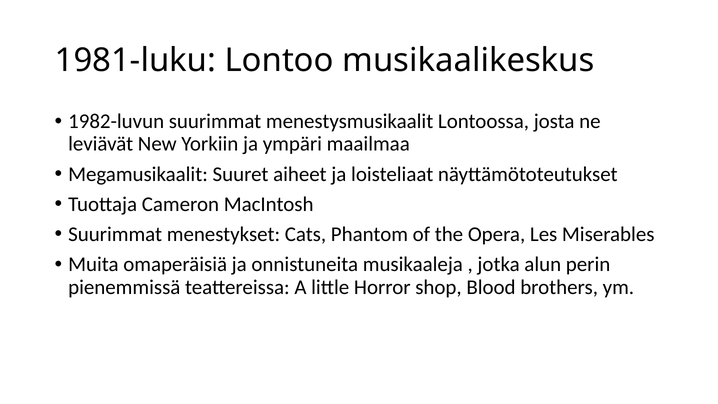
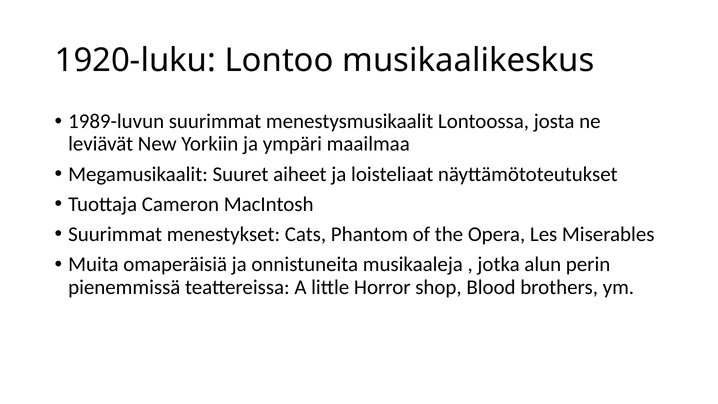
1981-luku: 1981-luku -> 1920-luku (135, 60)
1982-luvun: 1982-luvun -> 1989-luvun (116, 121)
